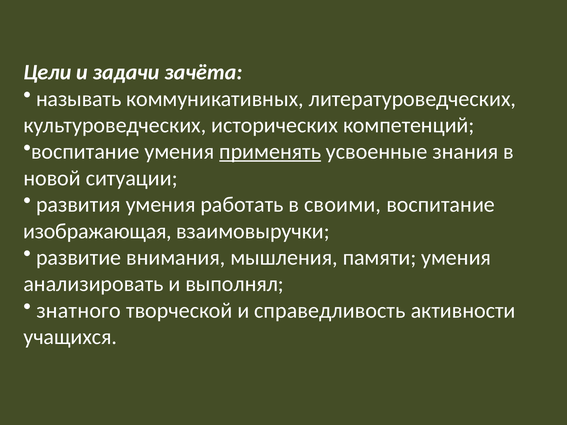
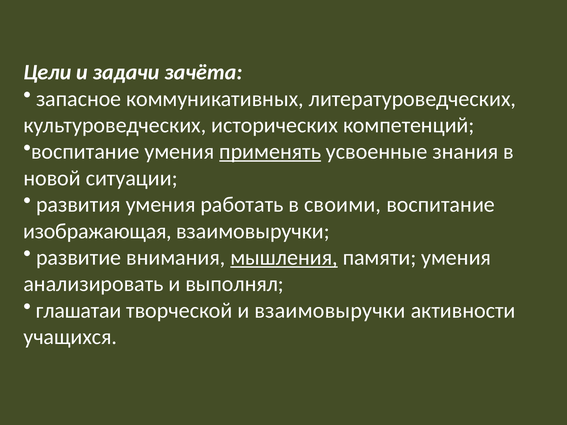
называть: называть -> запасное (79, 99)
мышления underline: none -> present (284, 258)
знатного: знатного -> глашатаи (79, 311)
и справедливость: справедливость -> взаимовыручки (330, 311)
